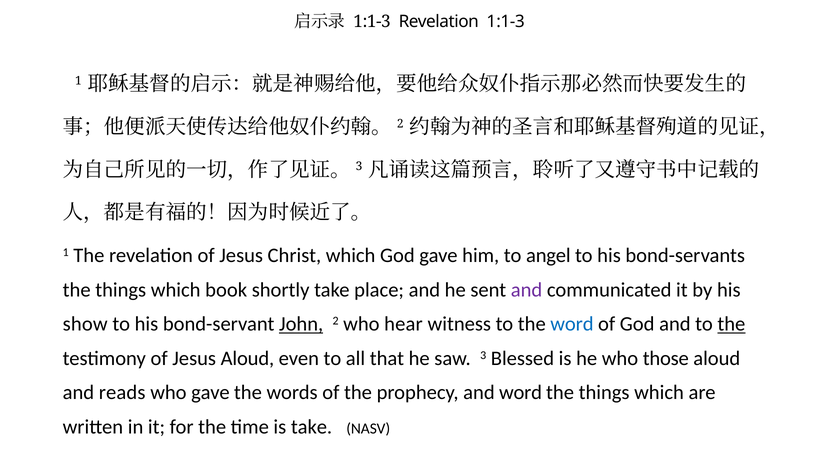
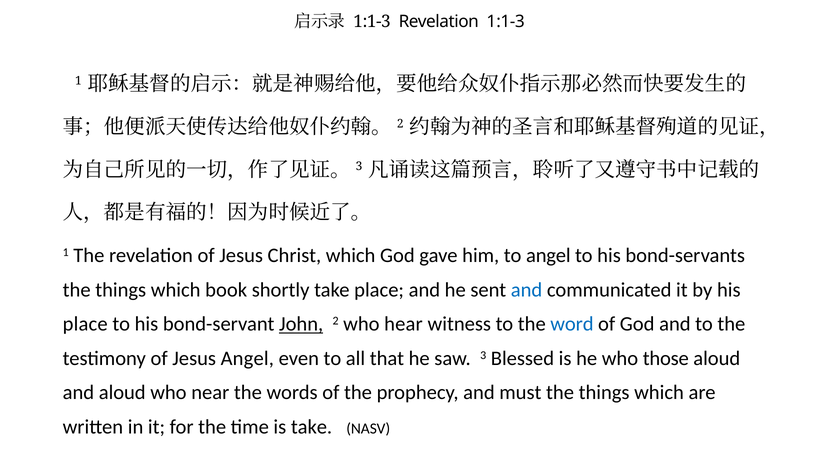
and colour: purple -> blue (527, 290)
show: show -> place (85, 324)
the underline: present -> none (731, 324)
Jesus Aloud: Aloud -> Angel (247, 358)
and reads: reads -> aloud (122, 393)
who gave: gave -> near (210, 393)
and word: word -> must (520, 393)
